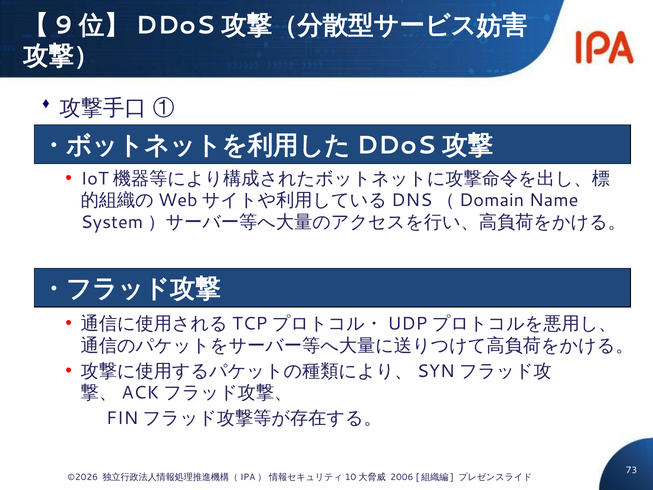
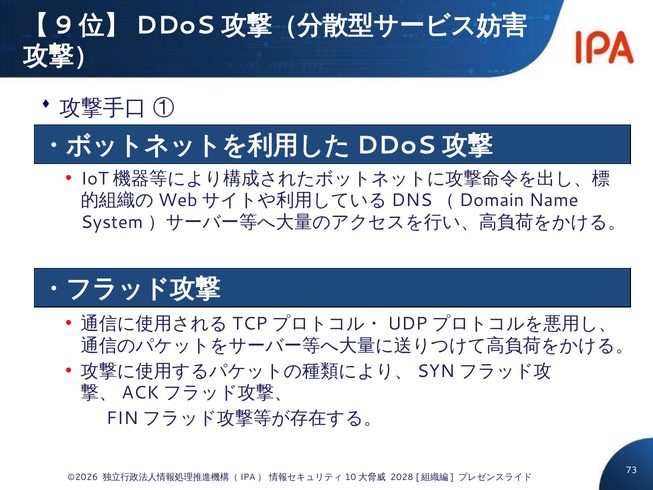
2006: 2006 -> 2028 (402, 477)
